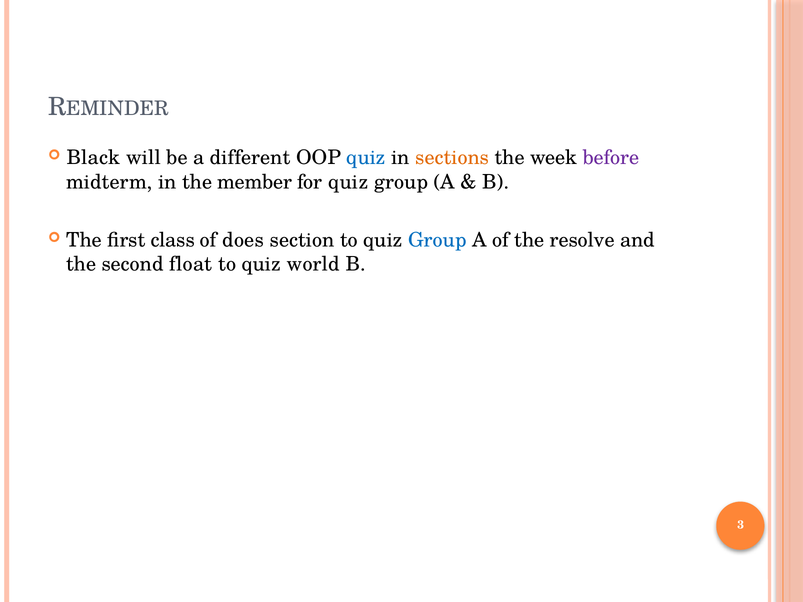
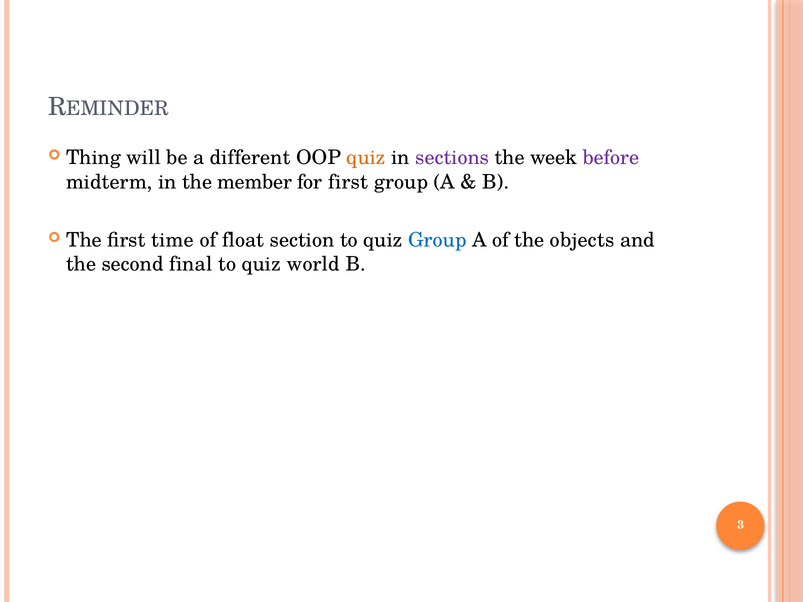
Black: Black -> Thing (93, 158)
quiz colour: blue -> orange (366, 158)
sections colour: orange -> purple (452, 158)
for quiz: quiz -> first (348, 182)
class: class -> time (173, 240)
does: does -> float (243, 240)
resolve: resolve -> objects (582, 240)
float: float -> final (191, 264)
